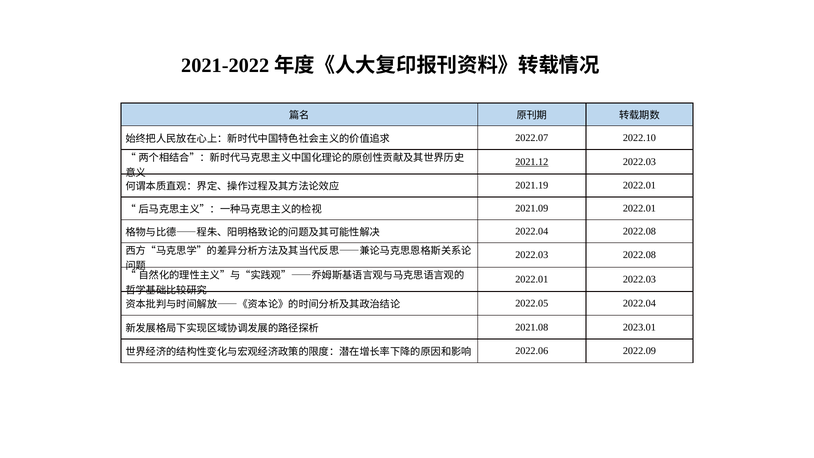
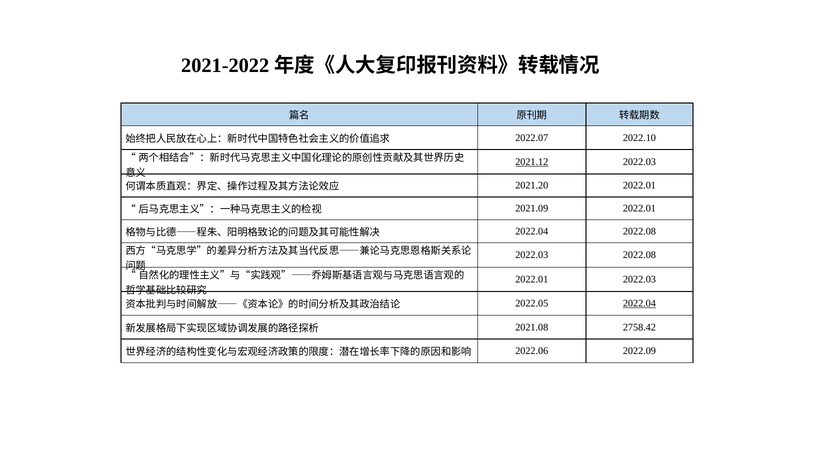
2021.19: 2021.19 -> 2021.20 (532, 185)
2022.04 underline: none -> present (639, 303)
2023.01: 2023.01 -> 2758.42 (639, 327)
